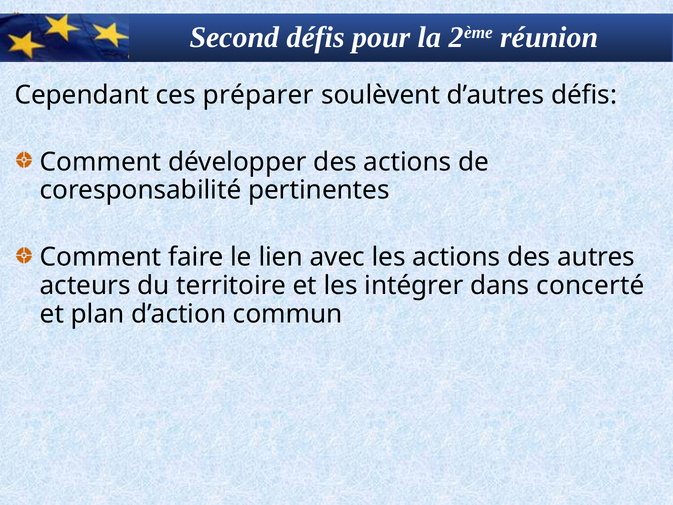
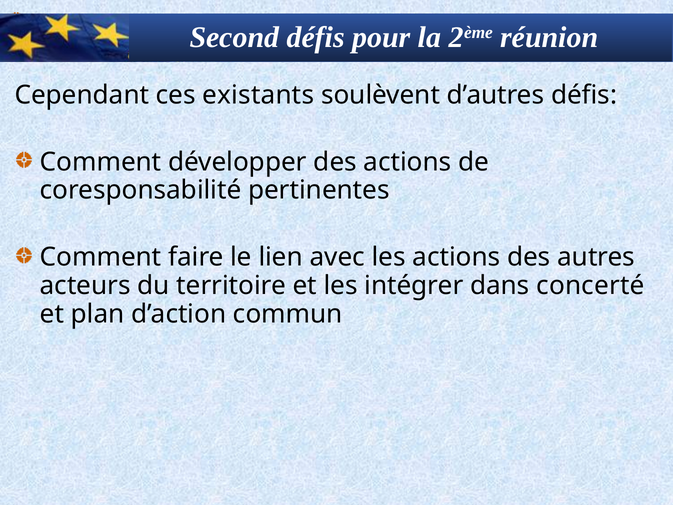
préparer: préparer -> existants (258, 95)
